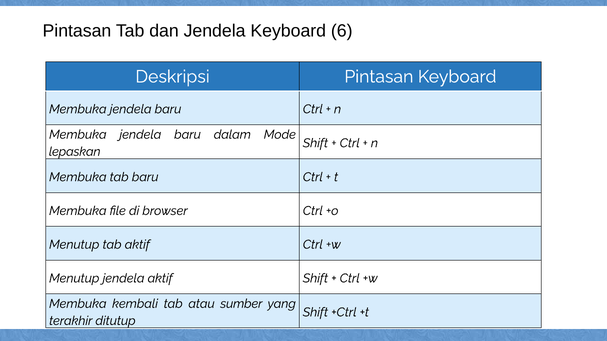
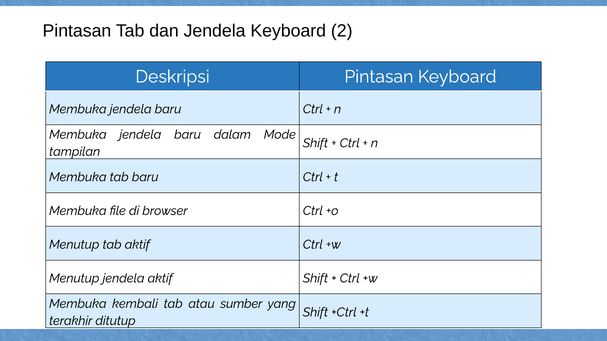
6: 6 -> 2 (342, 31)
lepaskan: lepaskan -> tampilan (75, 152)
